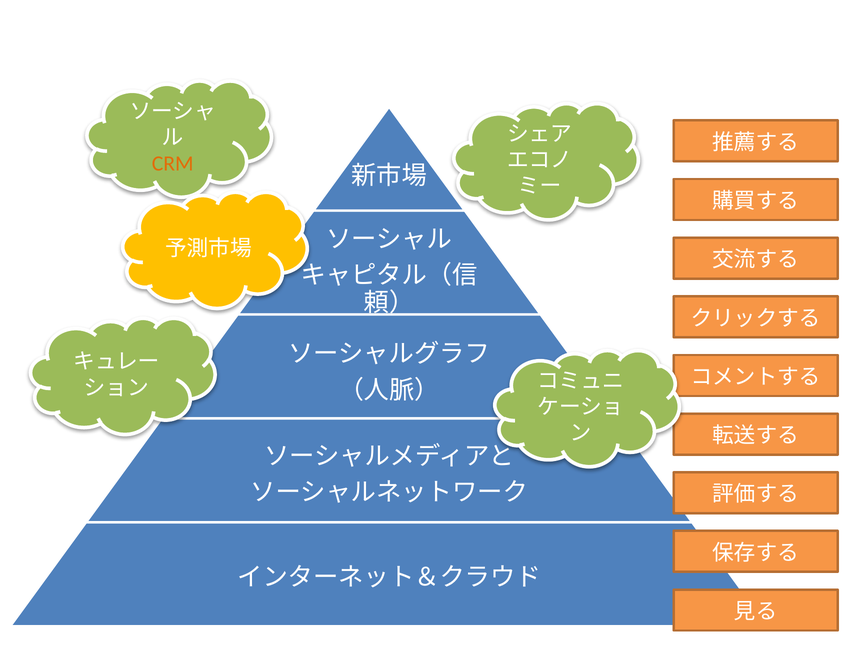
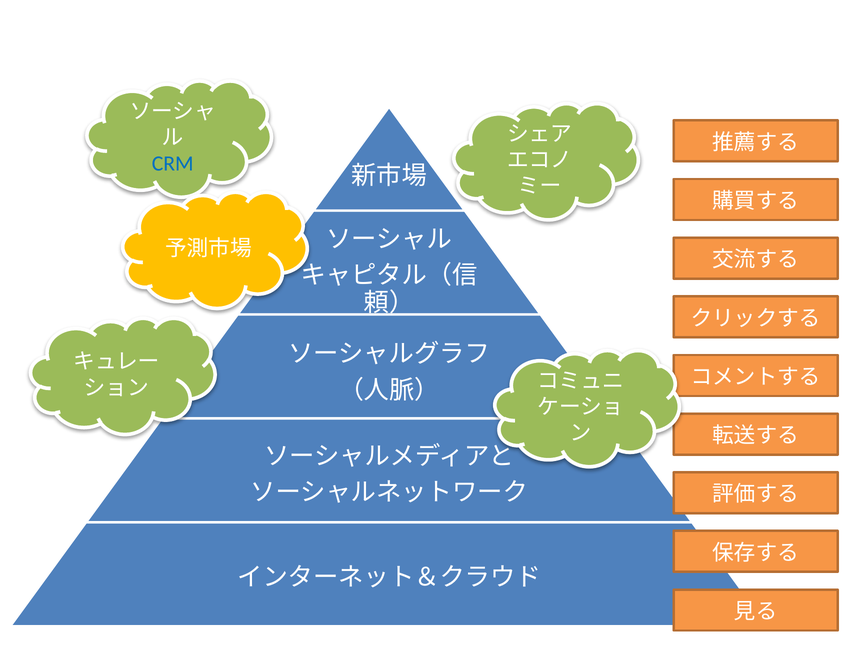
CRM colour: orange -> blue (173, 163)
